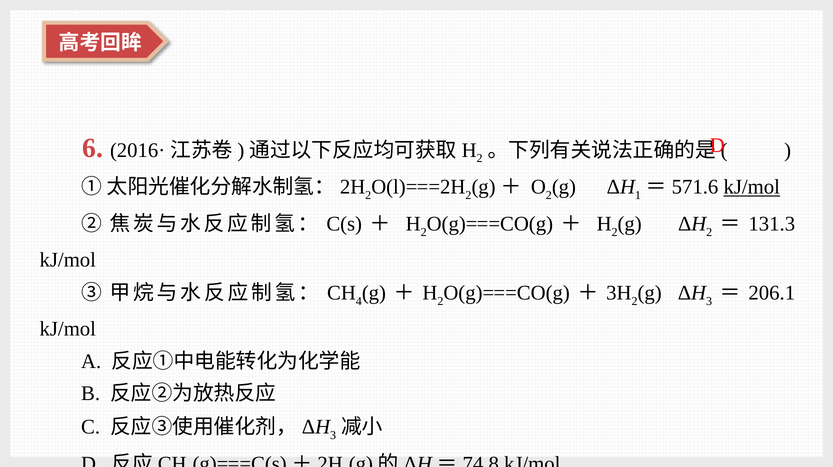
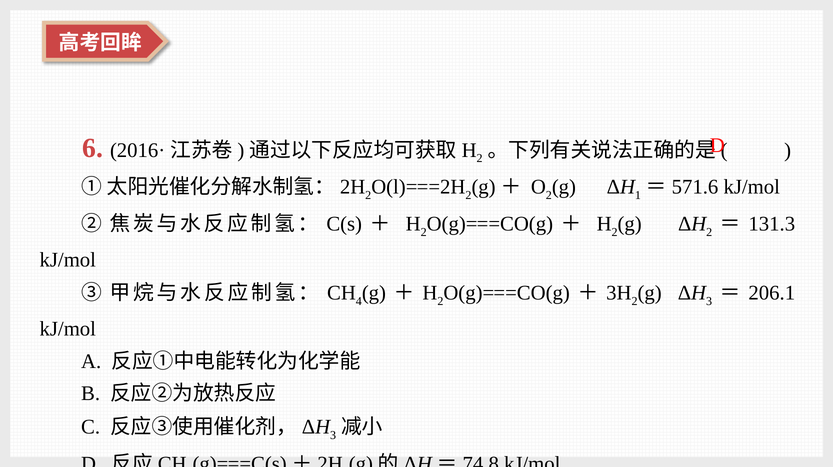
kJ/mol underline: present -> none (752, 187)
